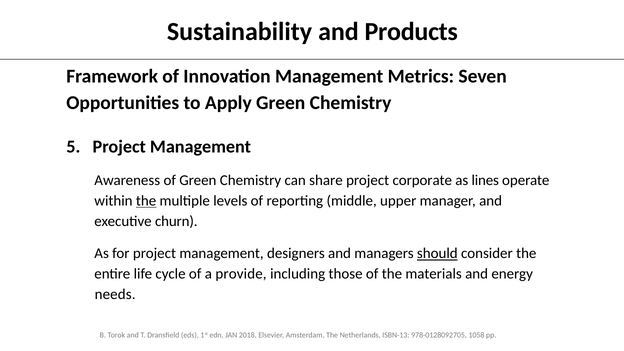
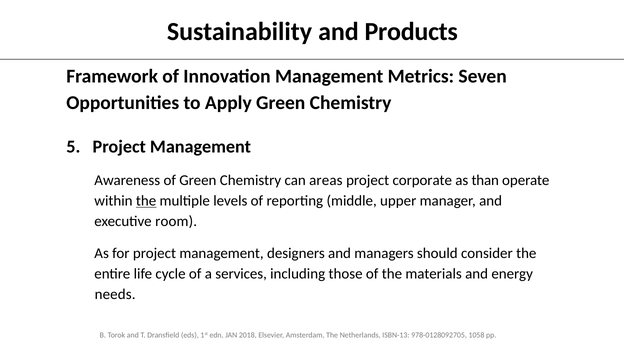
share: share -> areas (326, 180)
lines: lines -> than (485, 180)
churn: churn -> room (176, 221)
should underline: present -> none (437, 253)
provide: provide -> services (241, 274)
